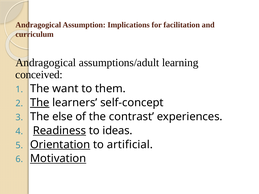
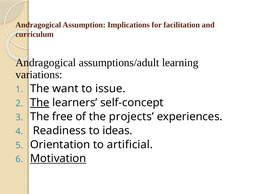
conceived: conceived -> variations (39, 75)
them: them -> issue (110, 89)
else: else -> free (62, 117)
contrast: contrast -> projects (131, 117)
Readiness underline: present -> none (59, 131)
Orientation underline: present -> none (60, 145)
